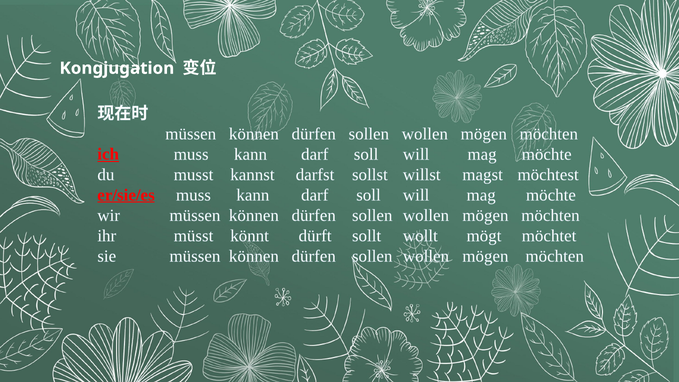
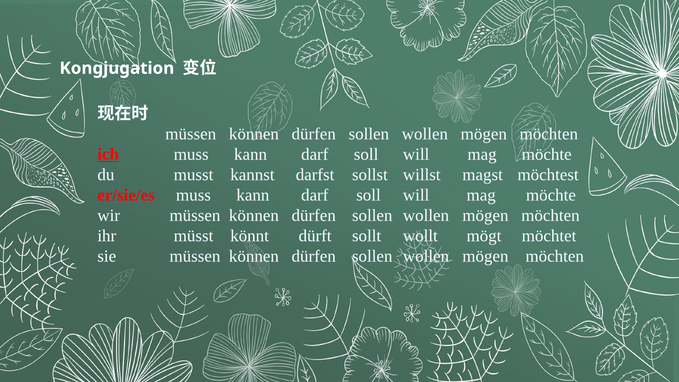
er/sie/es underline: present -> none (126, 195)
